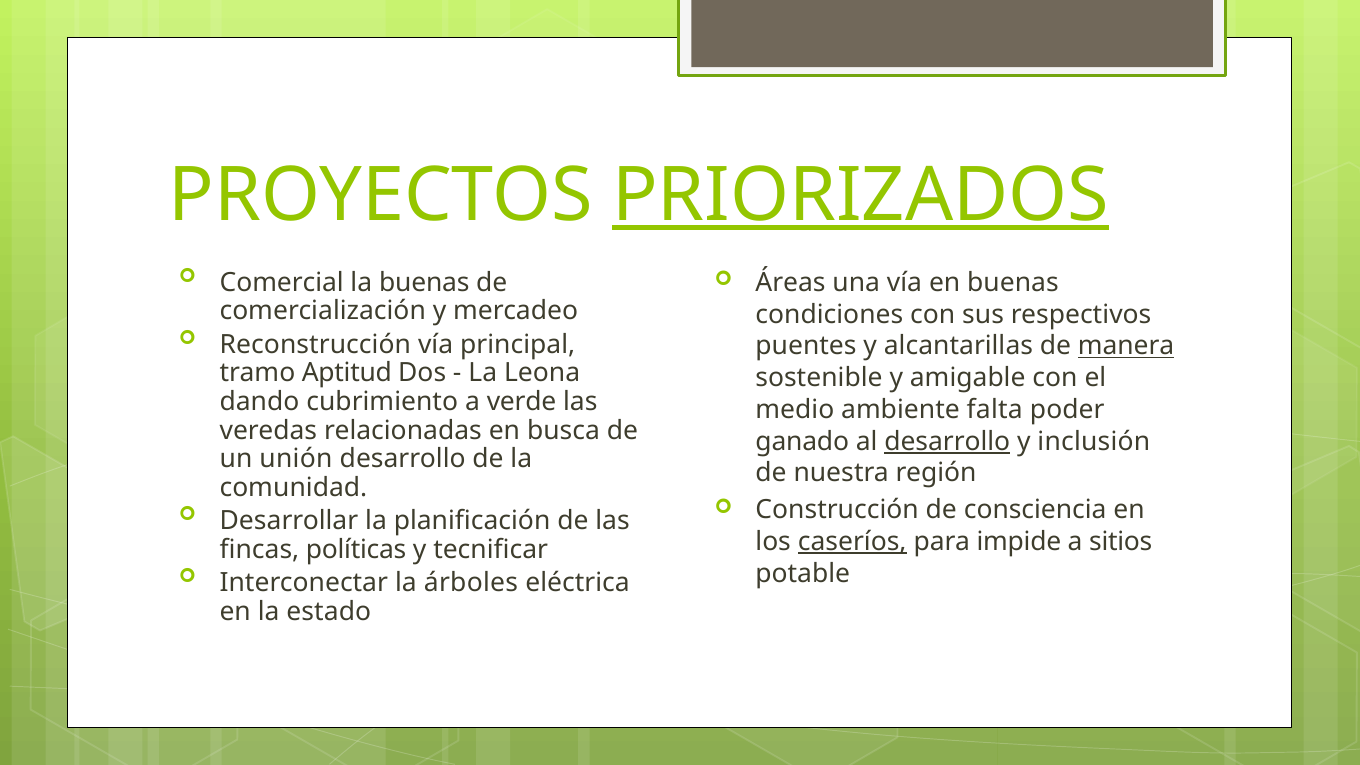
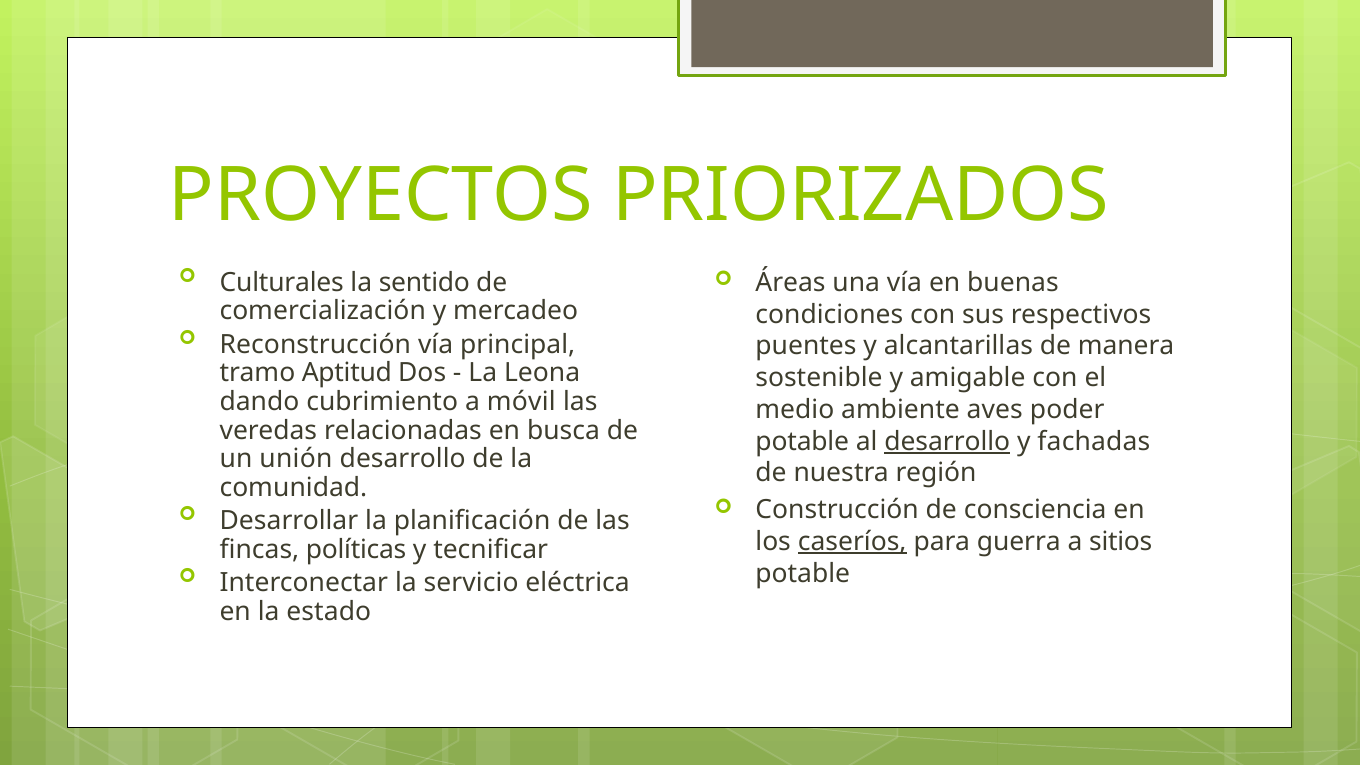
PRIORIZADOS underline: present -> none (861, 195)
Comercial: Comercial -> Culturales (282, 283)
la buenas: buenas -> sentido (424, 283)
manera underline: present -> none (1126, 346)
verde: verde -> móvil (521, 402)
falta: falta -> aves (995, 410)
ganado: ganado -> potable (802, 441)
inclusión: inclusión -> fachadas (1094, 441)
impide: impide -> guerra (1019, 542)
árboles: árboles -> servicio (471, 583)
